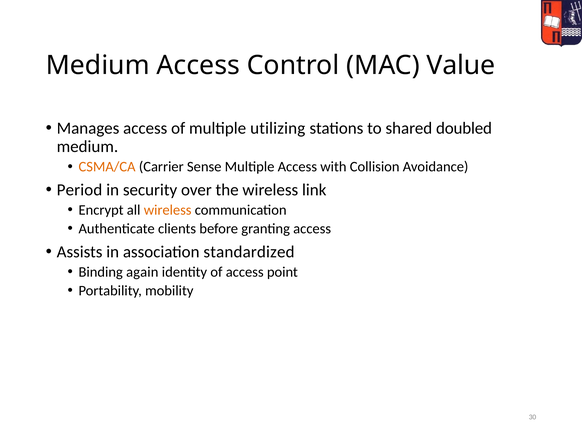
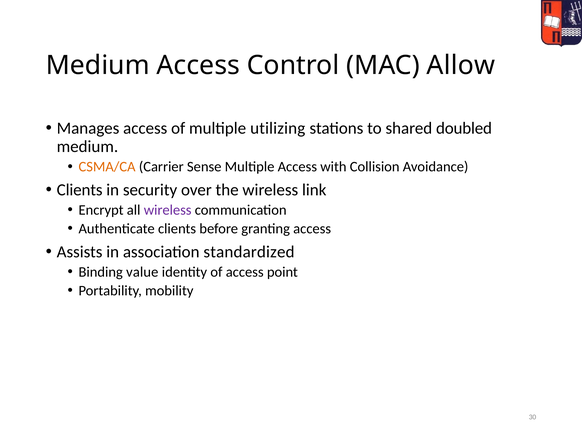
Value: Value -> Allow (461, 65)
Period: Period -> Clients (80, 190)
wireless colour: orange -> purple (168, 210)
again: again -> value (142, 272)
